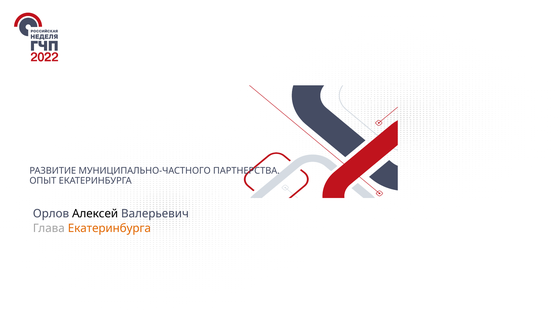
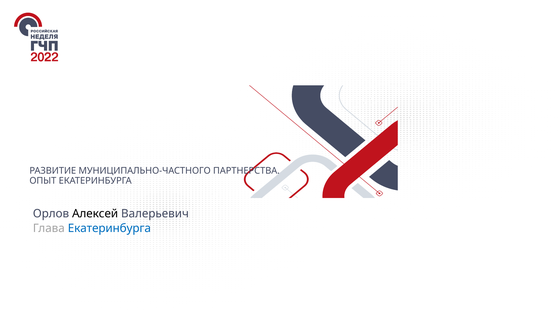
Екатеринбурга colour: orange -> blue (109, 228)
